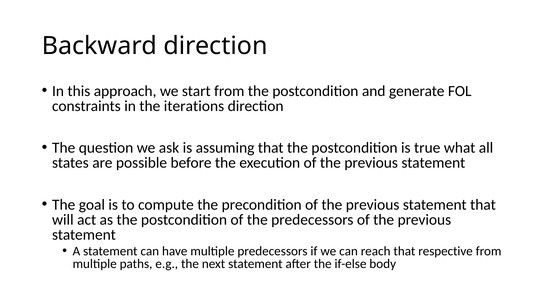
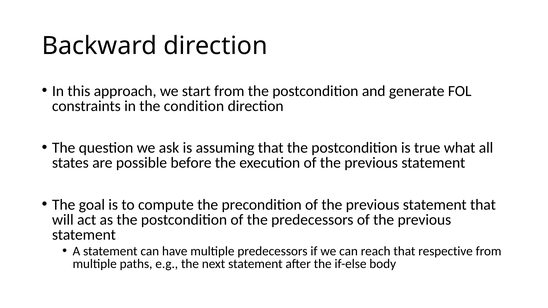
iterations: iterations -> condition (194, 106)
